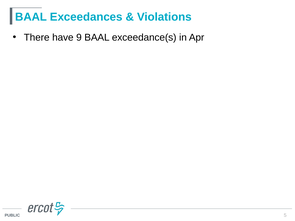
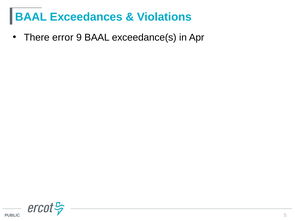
have: have -> error (63, 38)
